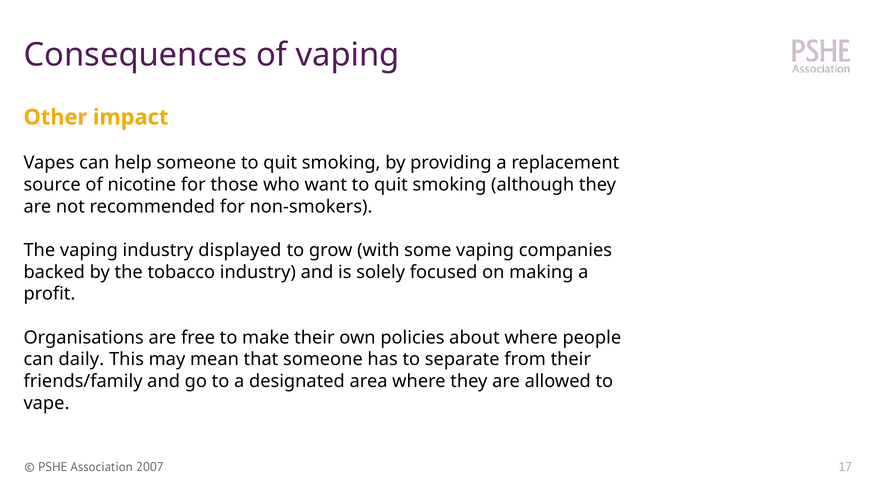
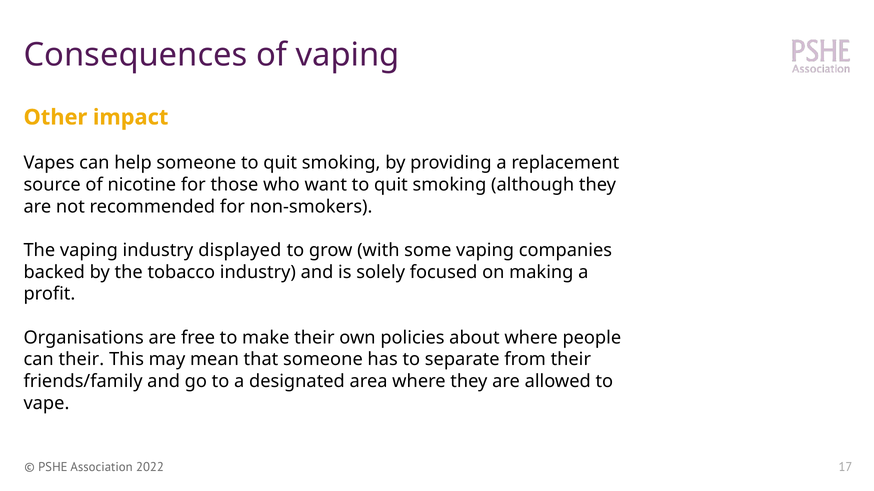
can daily: daily -> their (81, 360)
2007: 2007 -> 2022 (150, 467)
